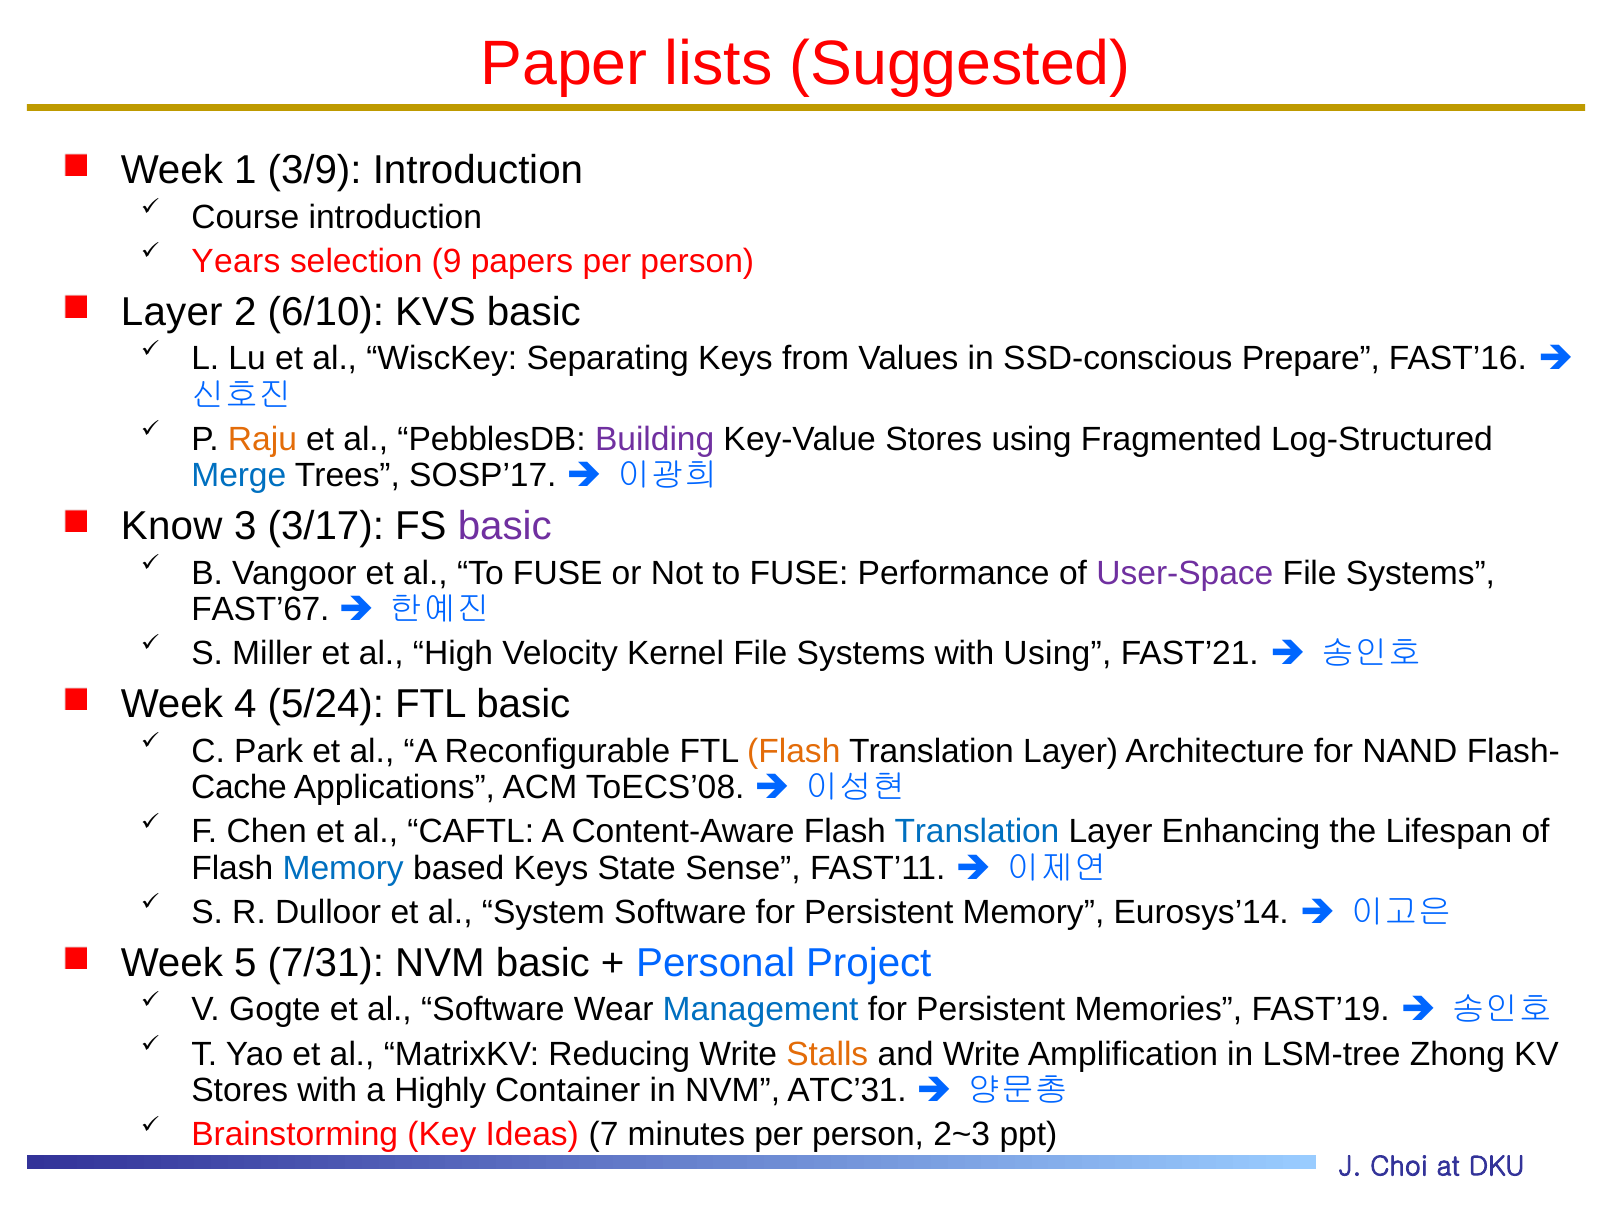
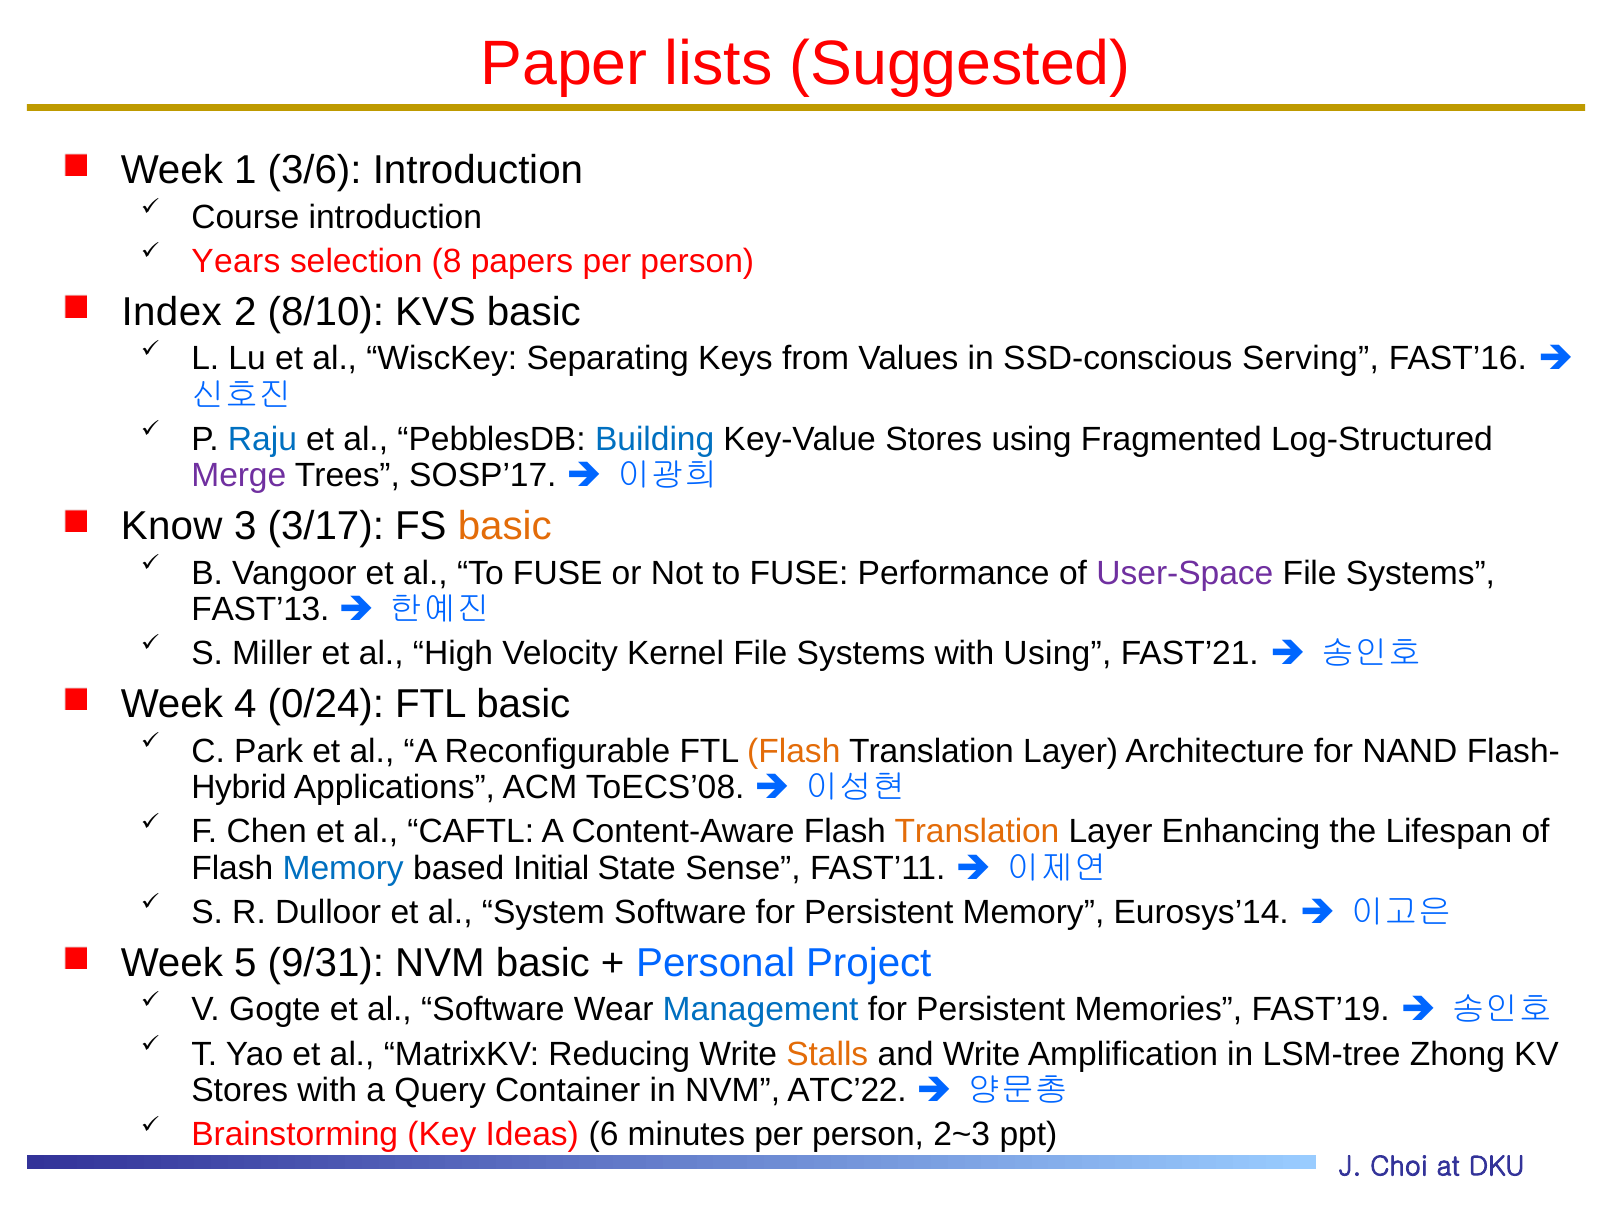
3/9: 3/9 -> 3/6 (315, 170)
9: 9 -> 8 (447, 261)
Layer: Layer -> Index (172, 312)
6/10: 6/10 -> 8/10 (326, 312)
Prepare: Prepare -> Serving (1311, 359)
Raju colour: orange -> blue (262, 439)
Building colour: purple -> blue (655, 439)
Merge colour: blue -> purple (239, 476)
basic colour: purple -> orange (505, 526)
FAST’67: FAST’67 -> FAST’13 (260, 609)
5/24: 5/24 -> 0/24 (326, 704)
Cache: Cache -> Hybrid (239, 787)
Translation colour: blue -> orange (977, 832)
based Keys: Keys -> Initial (551, 868)
7/31: 7/31 -> 9/31 (326, 963)
Highly: Highly -> Query (440, 1090)
ATC’31: ATC’31 -> ATC’22 (847, 1090)
7: 7 -> 6 (604, 1135)
